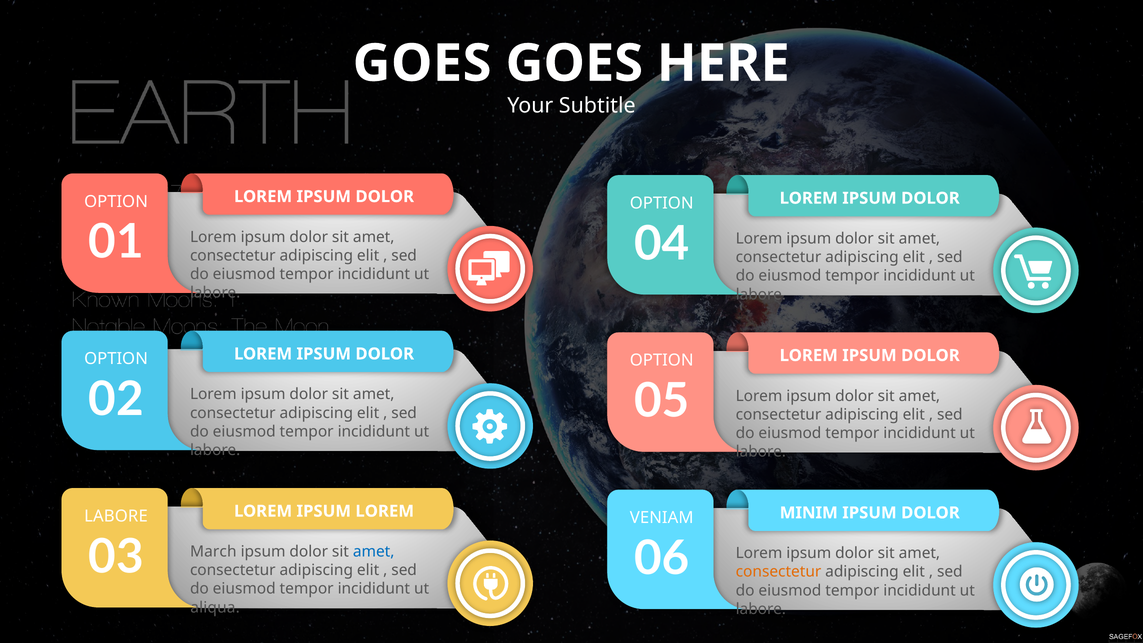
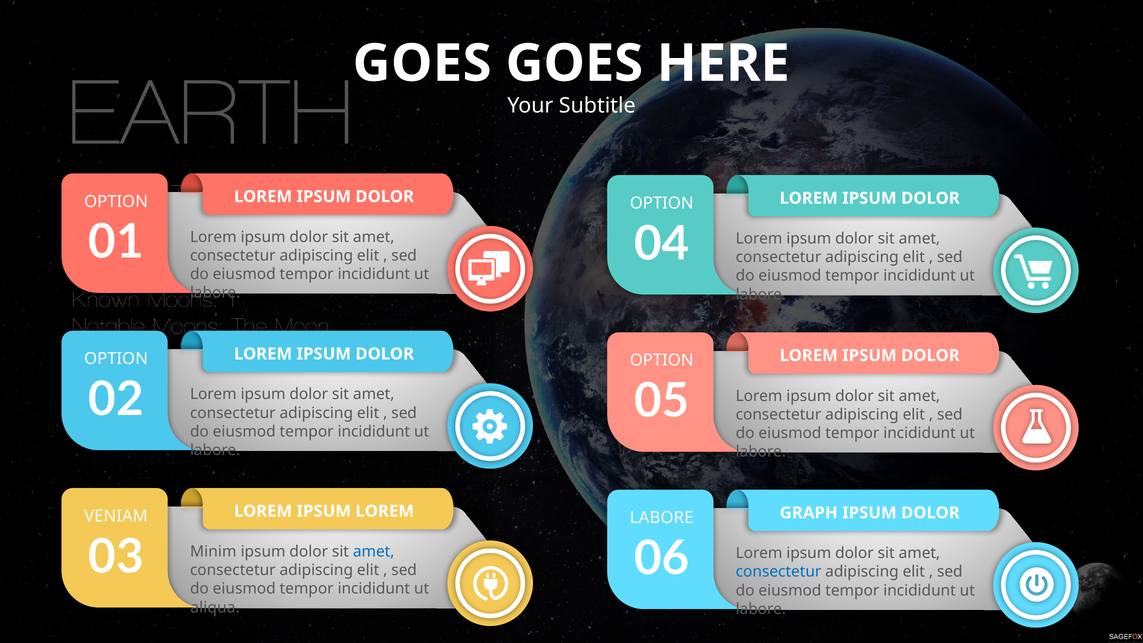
MINIM: MINIM -> GRAPH (809, 513)
LABORE: LABORE -> VENIAM (116, 516)
VENIAM: VENIAM -> LABORE (662, 518)
March: March -> Minim (213, 552)
consectetur colour: orange -> blue (779, 572)
